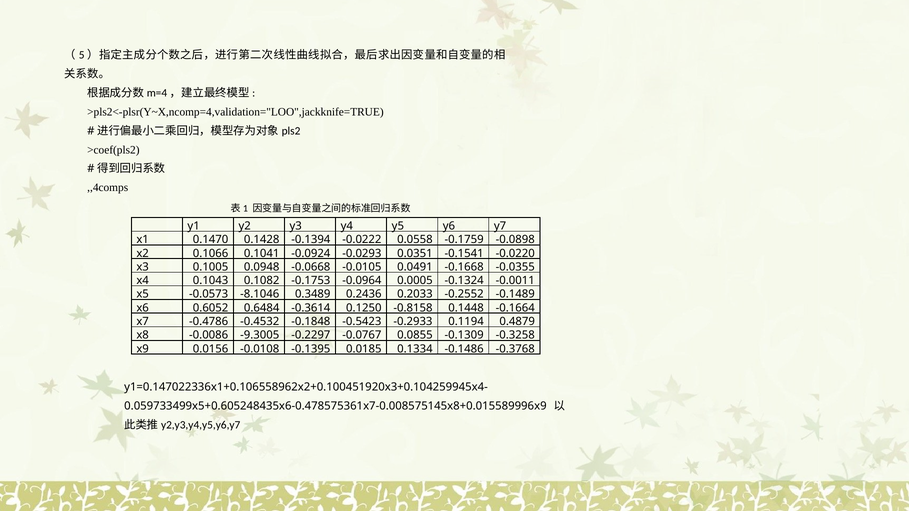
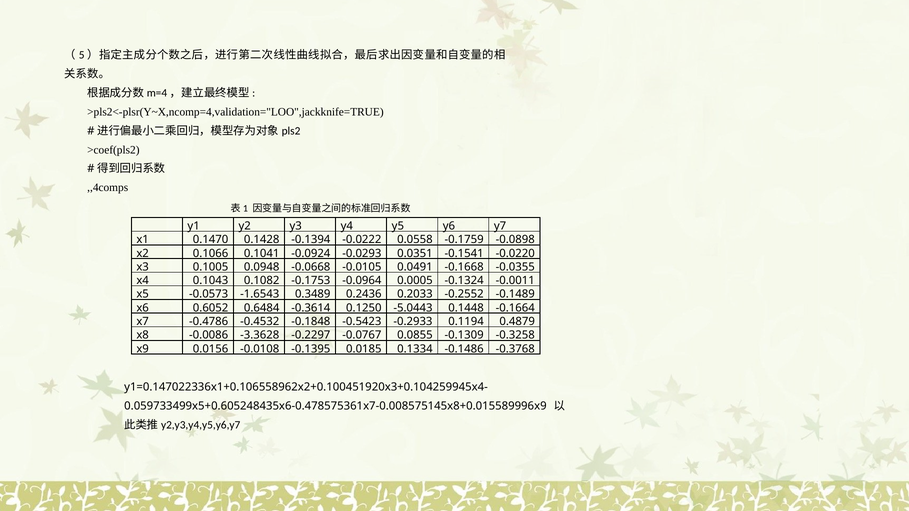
-8.1046: -8.1046 -> -1.6543 (260, 294)
-0.8158: -0.8158 -> -5.0443 (413, 308)
-9.3005: -9.3005 -> -3.3628 (260, 335)
